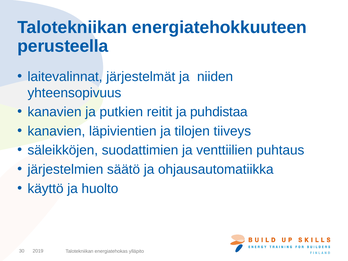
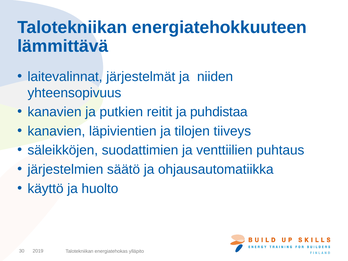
perusteella: perusteella -> lämmittävä (63, 46)
